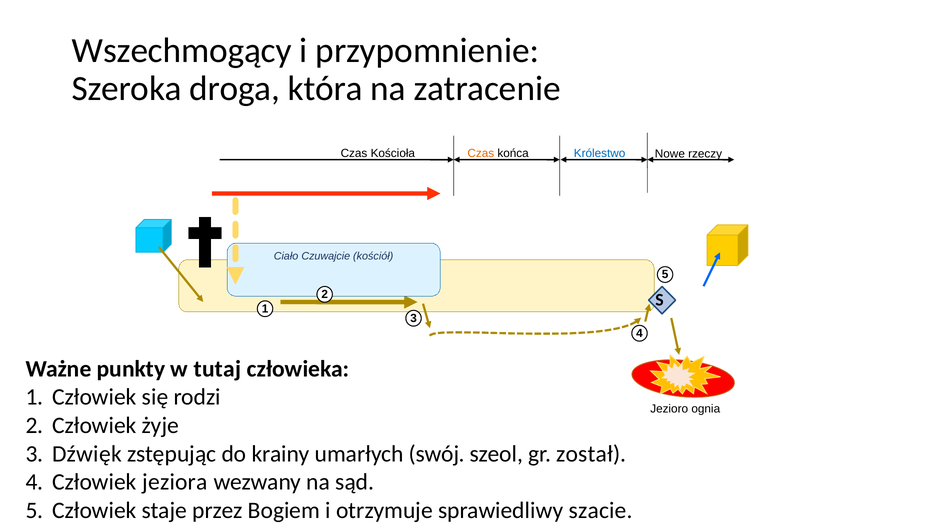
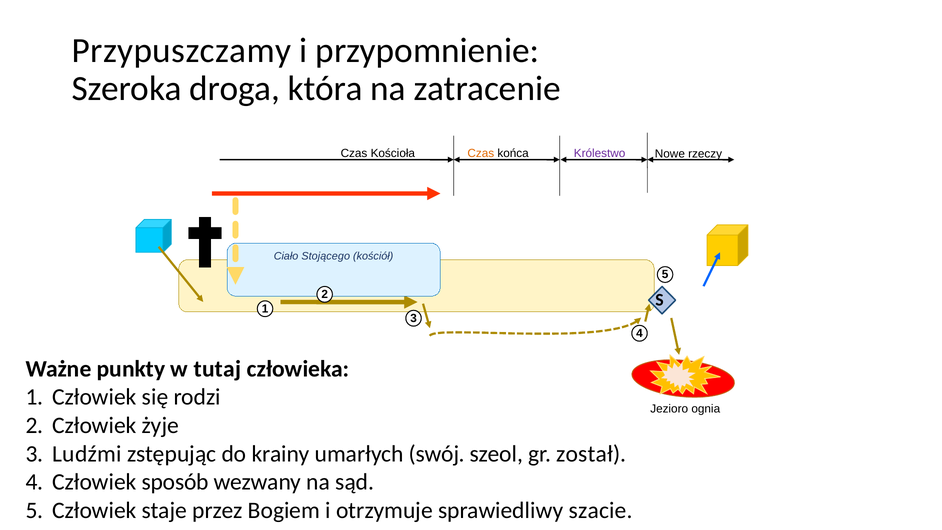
Wszechmogący: Wszechmogący -> Przypuszczamy (181, 51)
Królestwo colour: blue -> purple (600, 154)
Czuwajcie: Czuwajcie -> Stojącego (326, 256)
Dźwięk: Dźwięk -> Ludźmi (87, 454)
jeziora: jeziora -> sposób (175, 482)
